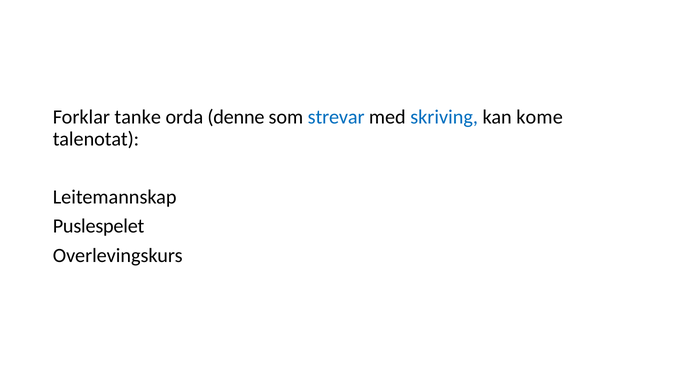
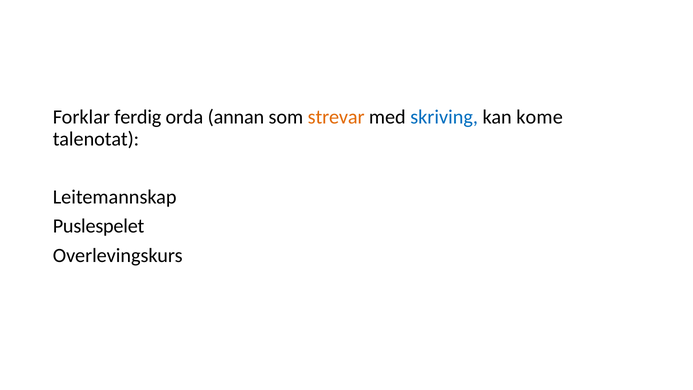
tanke: tanke -> ferdig (138, 117)
denne: denne -> annan (236, 117)
strevar colour: blue -> orange (336, 117)
